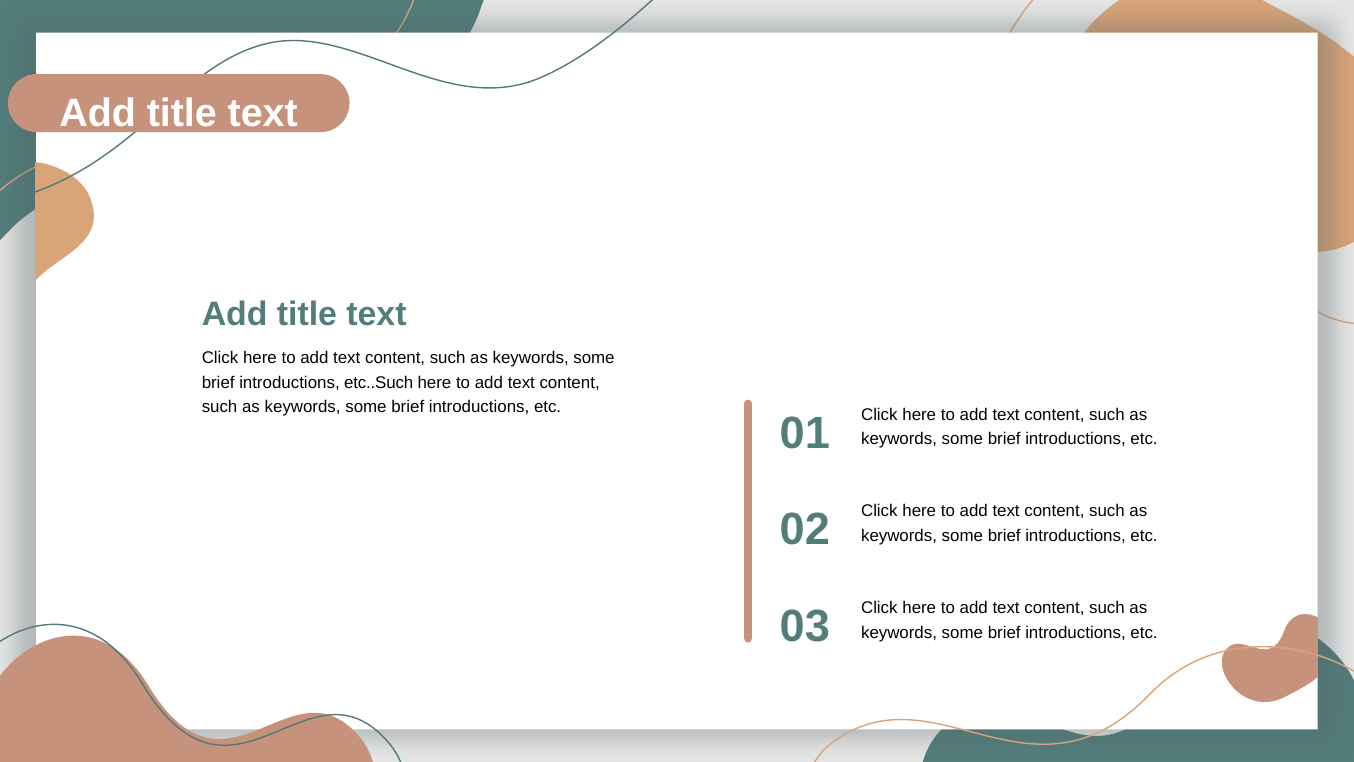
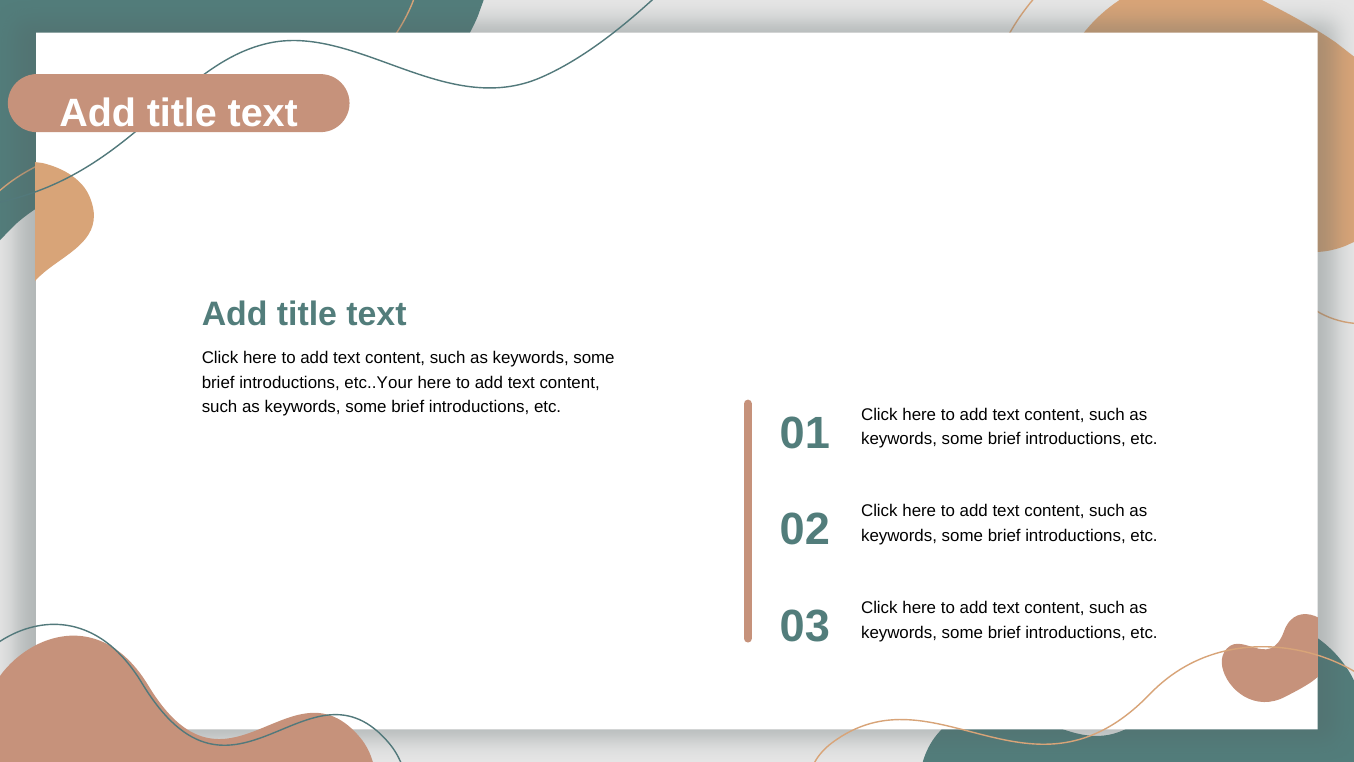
etc..Such: etc..Such -> etc..Your (379, 382)
